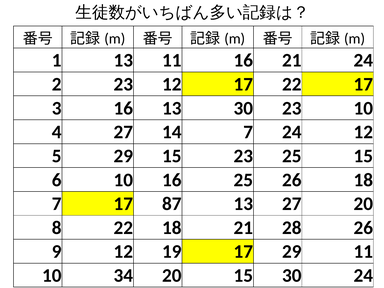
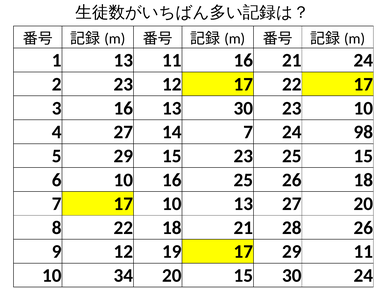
24 12: 12 -> 98 (363, 132)
17 87: 87 -> 10 (172, 204)
